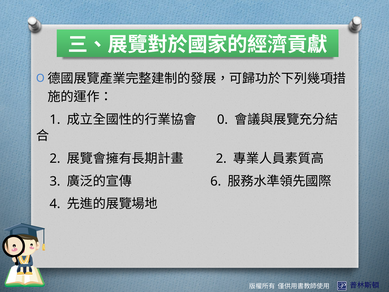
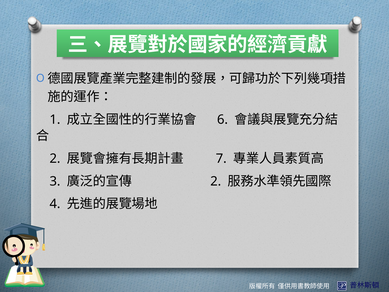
0: 0 -> 6 (222, 120)
2: 2 -> 7 (221, 158)
6: 6 -> 2 (216, 181)
